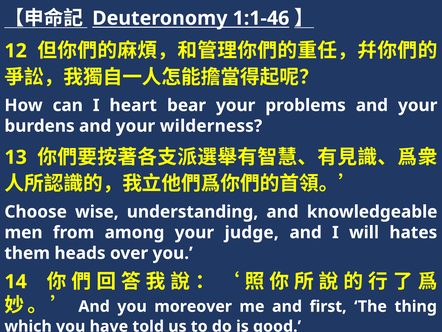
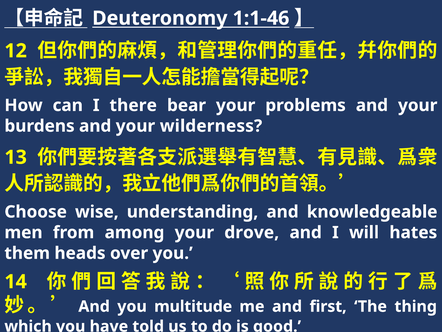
heart: heart -> there (133, 105)
judge: judge -> drove (252, 232)
moreover: moreover -> multitude (193, 306)
